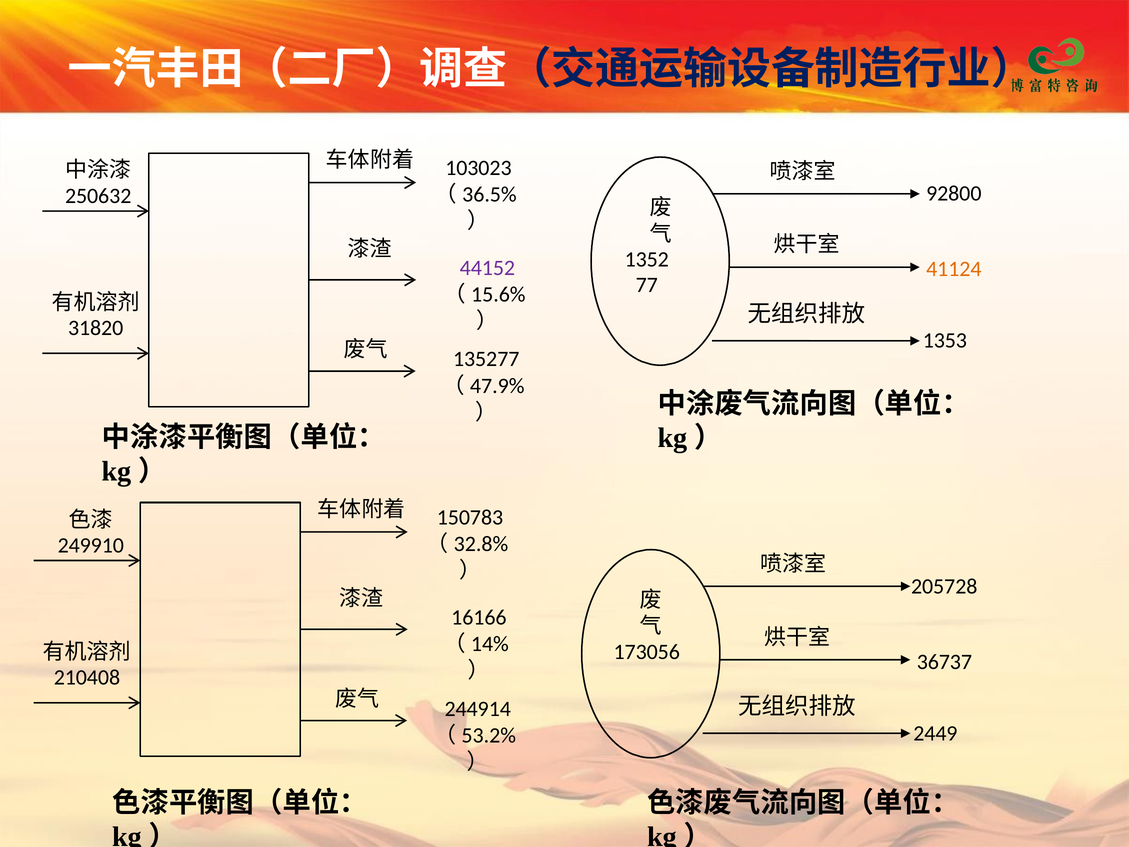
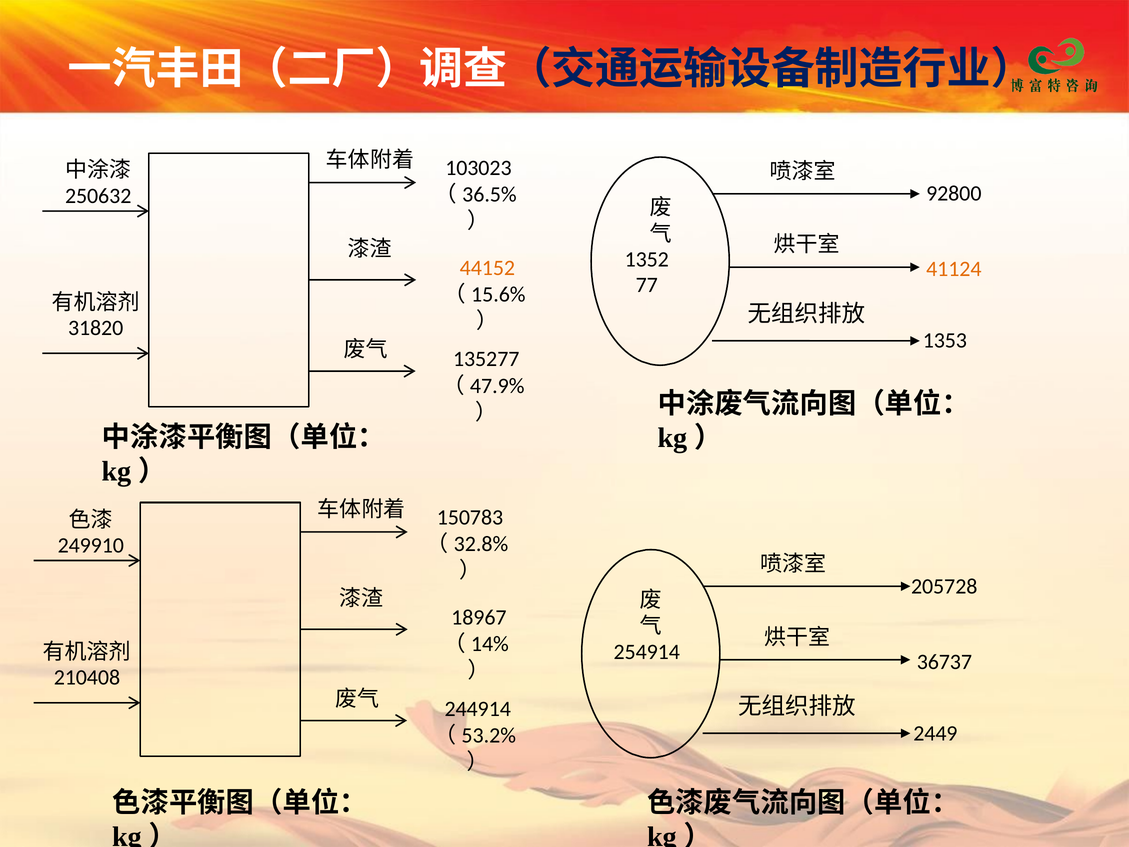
44152 colour: purple -> orange (487, 268)
16166: 16166 -> 18967 (479, 617)
173056: 173056 -> 254914 (647, 652)
